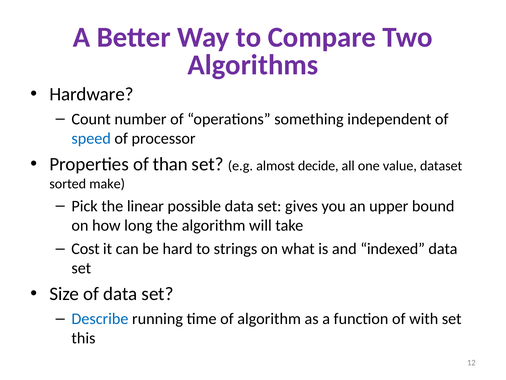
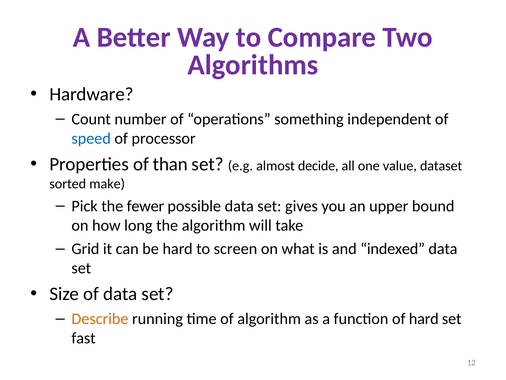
linear: linear -> fewer (145, 206)
Cost: Cost -> Grid (85, 248)
strings: strings -> screen (235, 248)
Describe colour: blue -> orange (100, 318)
of with: with -> hard (424, 318)
this: this -> fast (84, 338)
